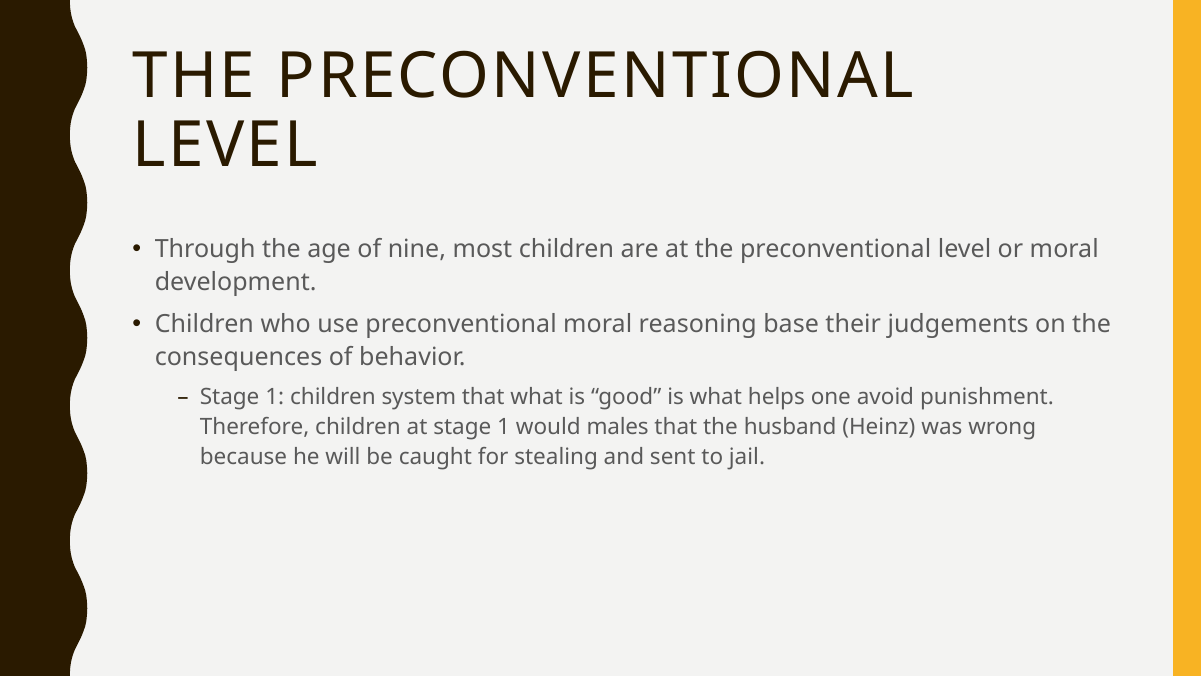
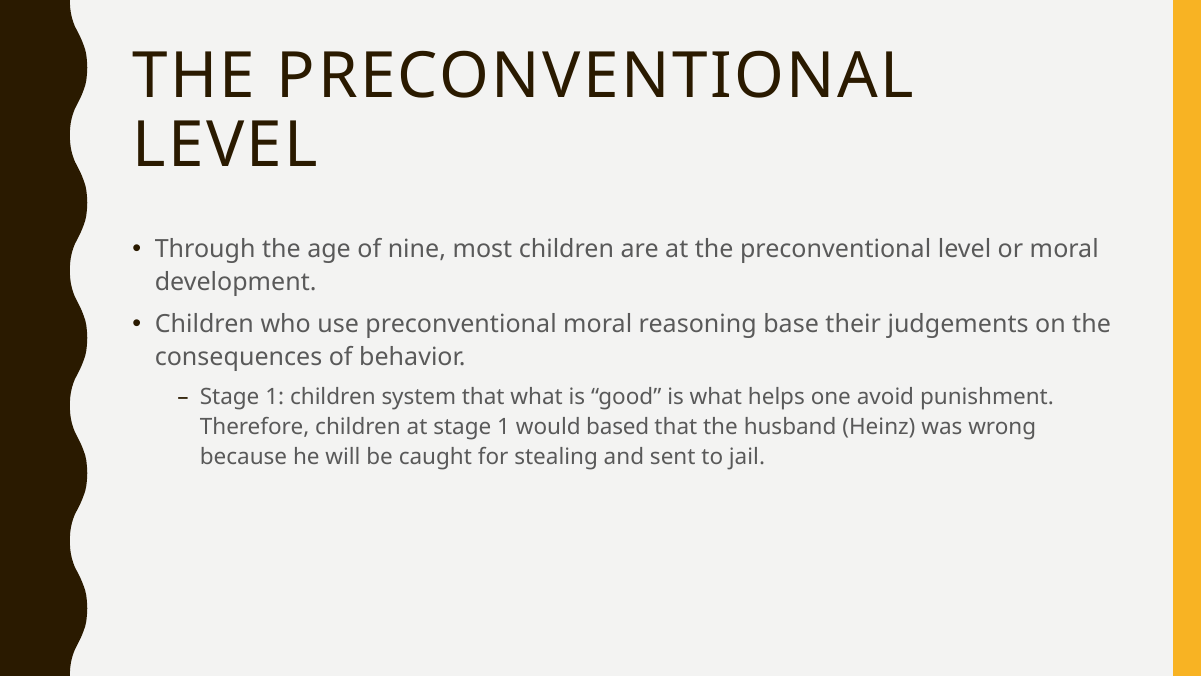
males: males -> based (618, 427)
